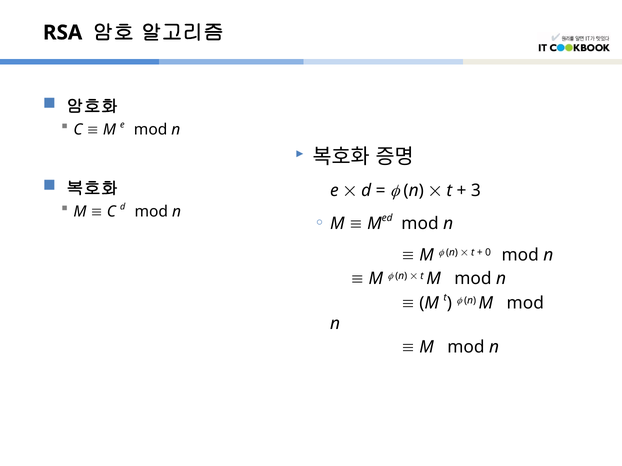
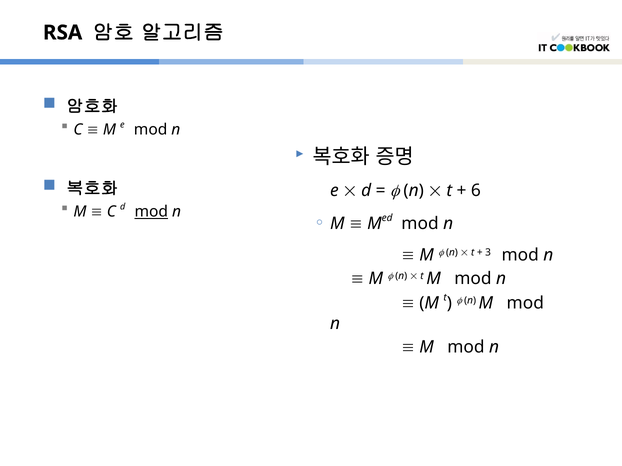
3: 3 -> 6 (476, 191)
mod underline: none -> present (151, 212)
0: 0 -> 3 (488, 253)
